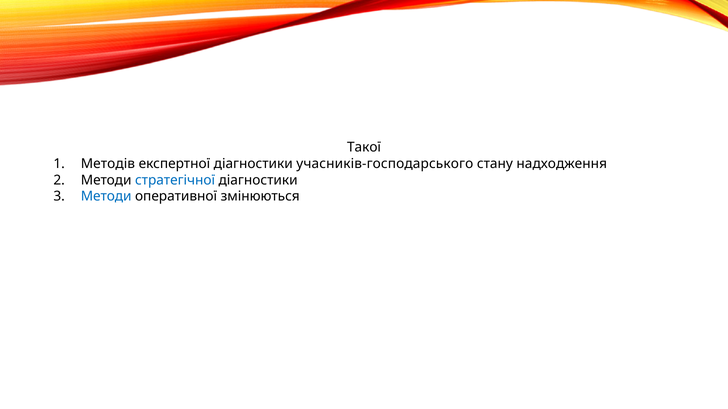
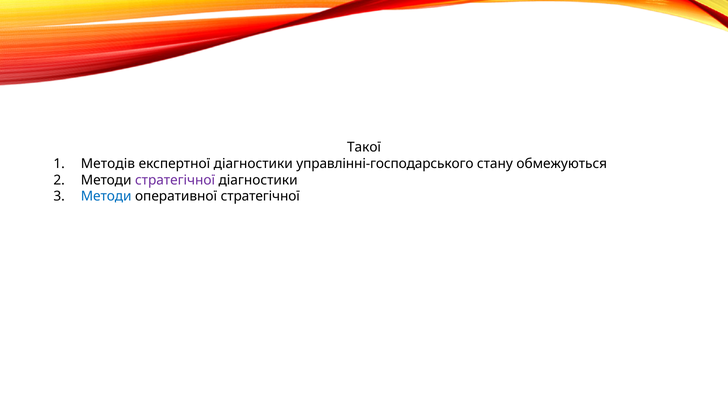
учасників-господарського: учасників-господарського -> управлінні-господарського (385, 164)
надходження: надходження -> обмежуються (562, 164)
стратегічної colour: blue -> purple (175, 180)
оперативної змінюються: змінюються -> стратегічної (260, 197)
